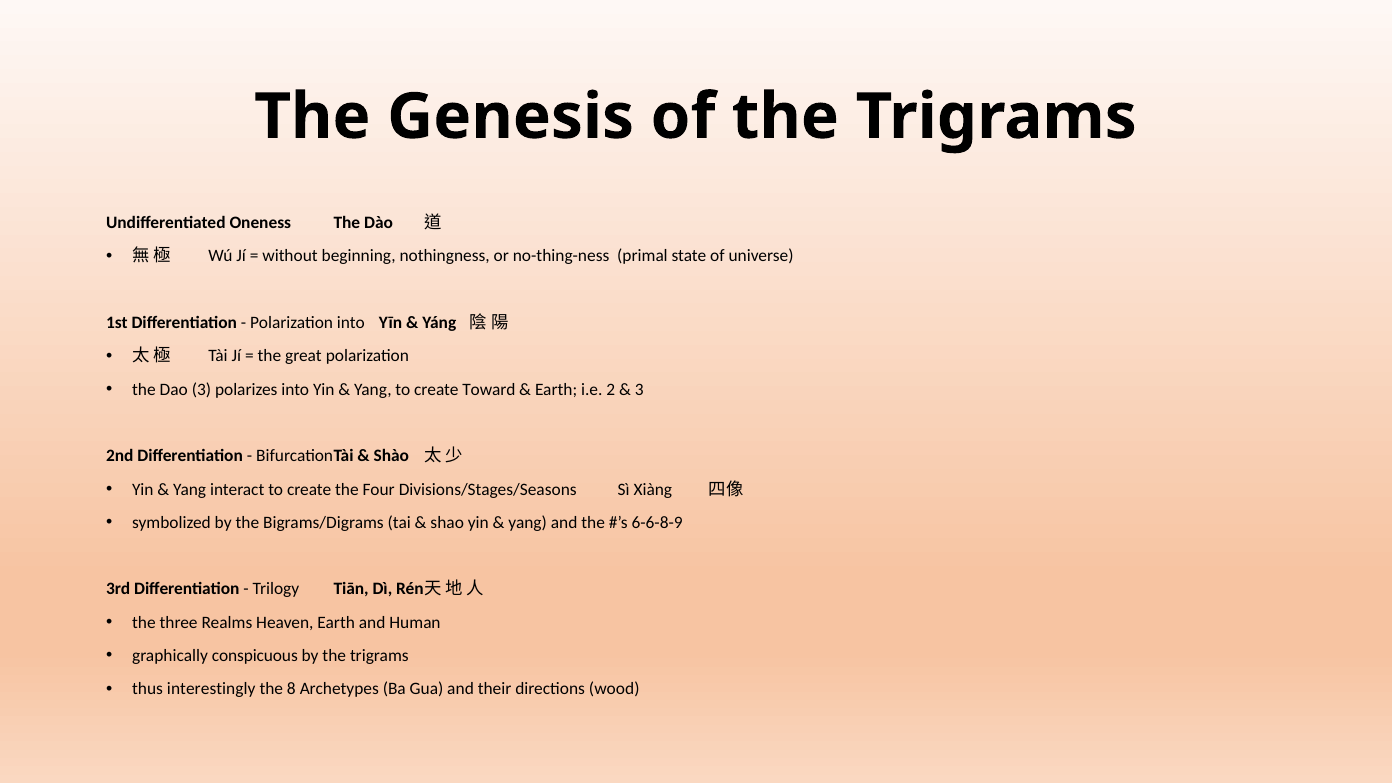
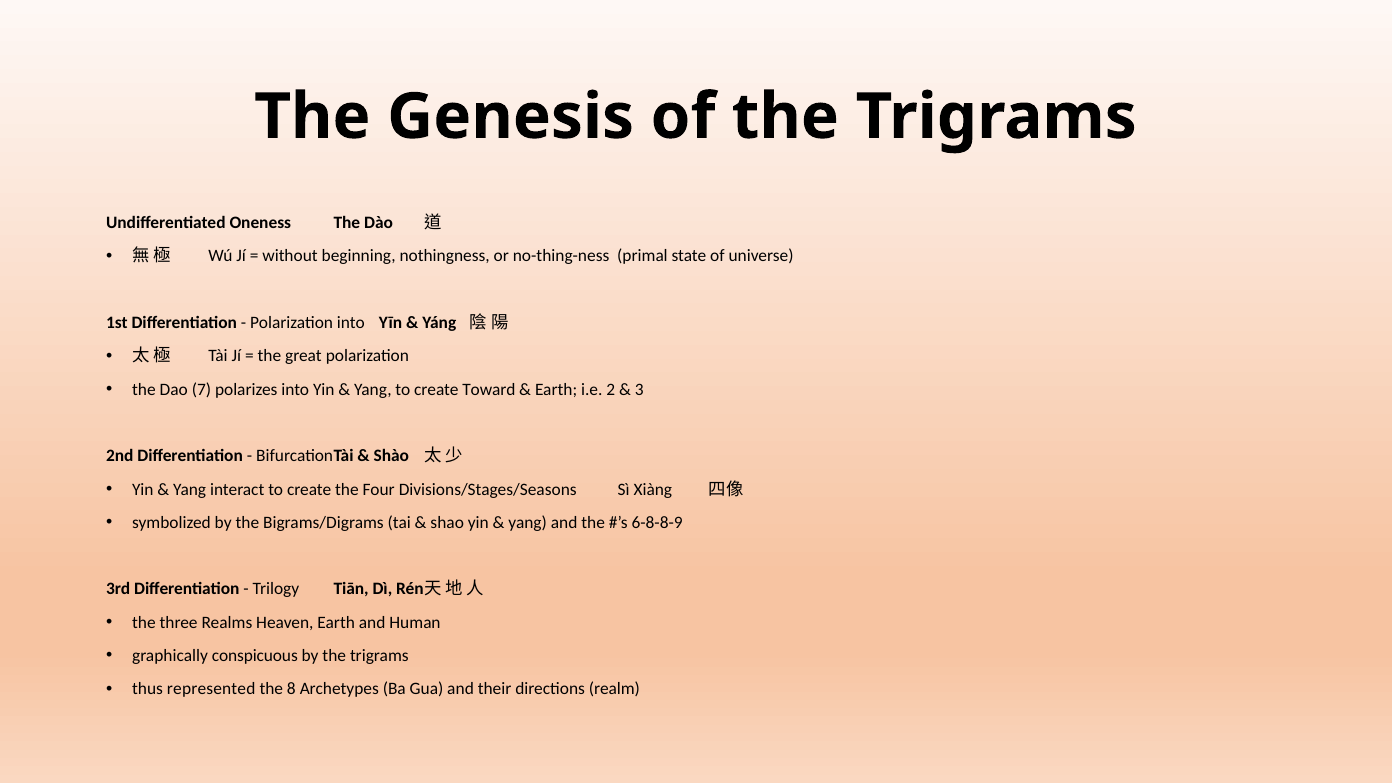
Dao 3: 3 -> 7 (201, 389)
6-6-8-9: 6-6-8-9 -> 6-8-8-9 (657, 523)
interestingly: interestingly -> represented (211, 689)
wood: wood -> realm (614, 689)
